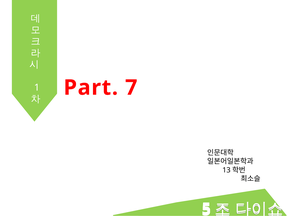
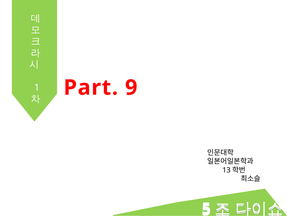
7: 7 -> 9 (131, 87)
